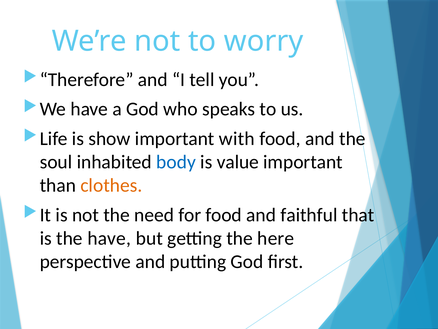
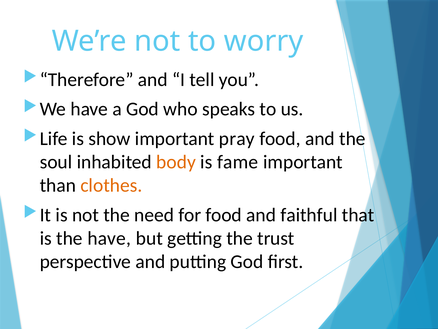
with: with -> pray (237, 138)
body colour: blue -> orange (176, 162)
value: value -> fame (238, 162)
here: here -> trust (276, 238)
